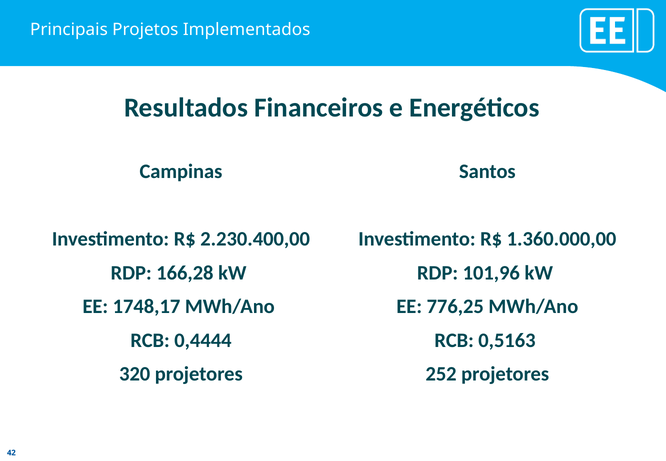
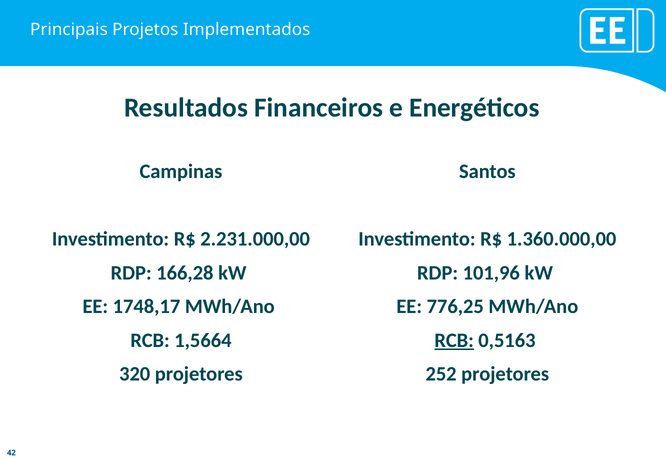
2.230.400,00: 2.230.400,00 -> 2.231.000,00 (255, 239)
0,4444: 0,4444 -> 1,5664 (203, 340)
RCB underline: none -> present (454, 340)
